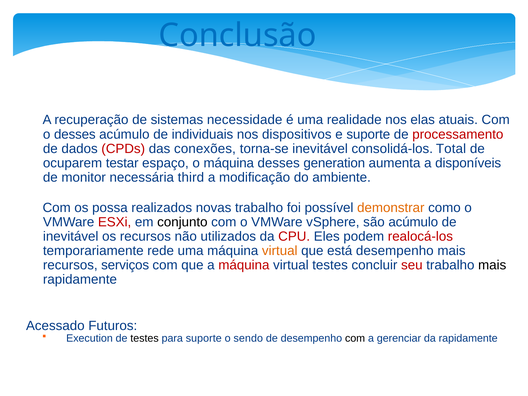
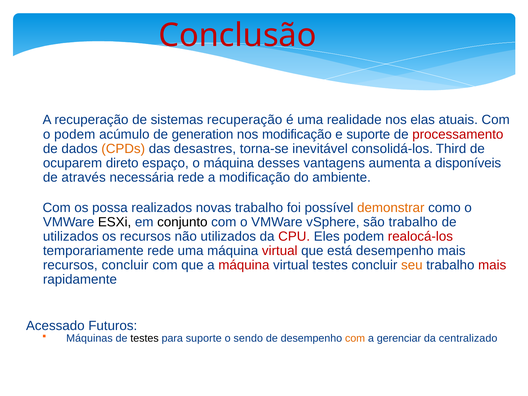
Conclusão colour: blue -> red (238, 35)
sistemas necessidade: necessidade -> recuperação (245, 120)
o desses: desses -> podem (75, 134)
individuais: individuais -> generation (203, 134)
nos dispositivos: dispositivos -> modificação (297, 134)
CPDs colour: red -> orange (123, 149)
conexões: conexões -> desastres (205, 149)
Total: Total -> Third (451, 149)
testar: testar -> direto (122, 163)
generation: generation -> vantagens (334, 163)
monitor: monitor -> através (84, 177)
necessária third: third -> rede (191, 177)
ESXi colour: red -> black (115, 222)
são acúmulo: acúmulo -> trabalho (413, 222)
inevitável: inevitável -> utilizados (71, 236)
virtual colour: orange -> red (280, 251)
recursos serviços: serviços -> concluir (125, 265)
seu colour: red -> orange (412, 265)
mais colour: black -> red (492, 265)
Execution: Execution -> Máquinas (89, 338)
com colour: black -> orange (355, 338)
da rapidamente: rapidamente -> centralizado (468, 338)
